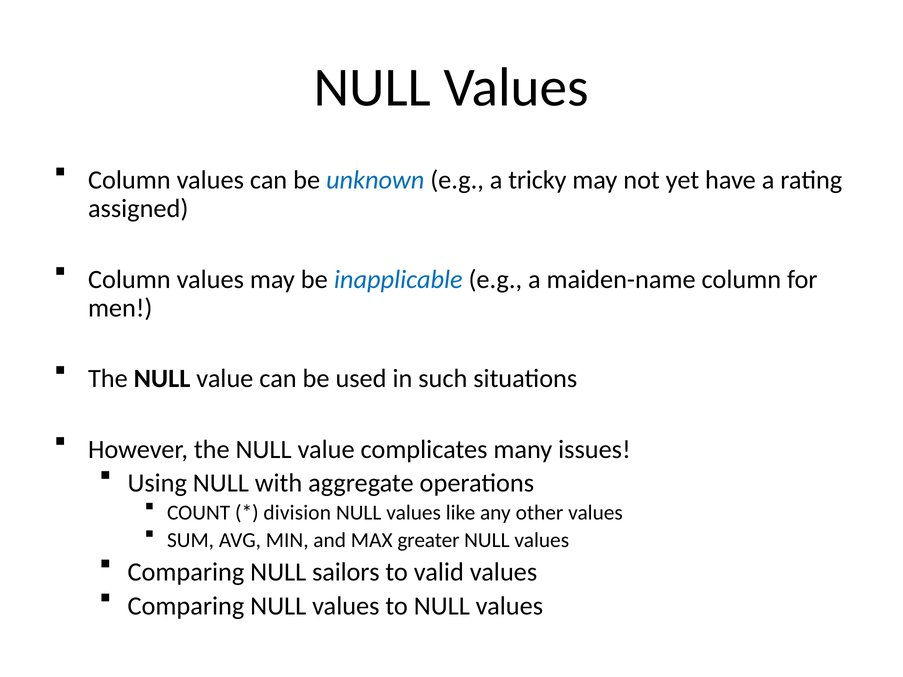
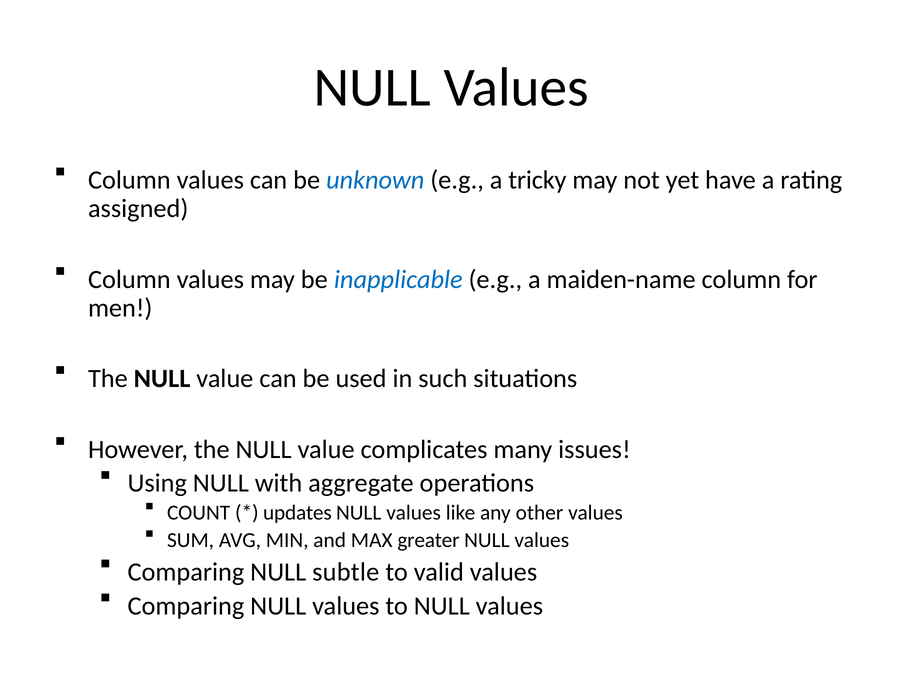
division: division -> updates (297, 513)
sailors: sailors -> subtle (346, 572)
